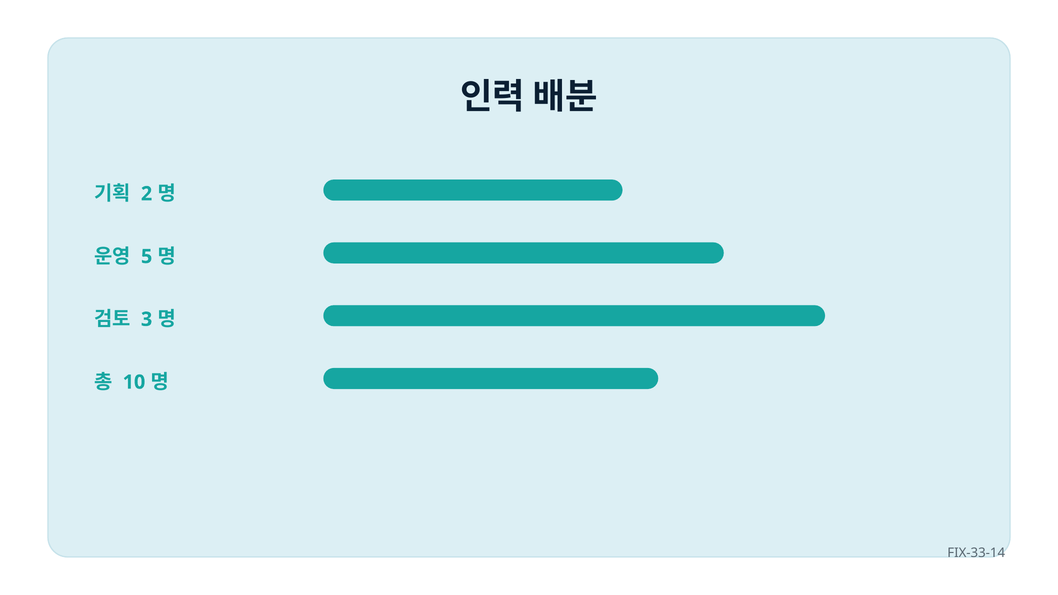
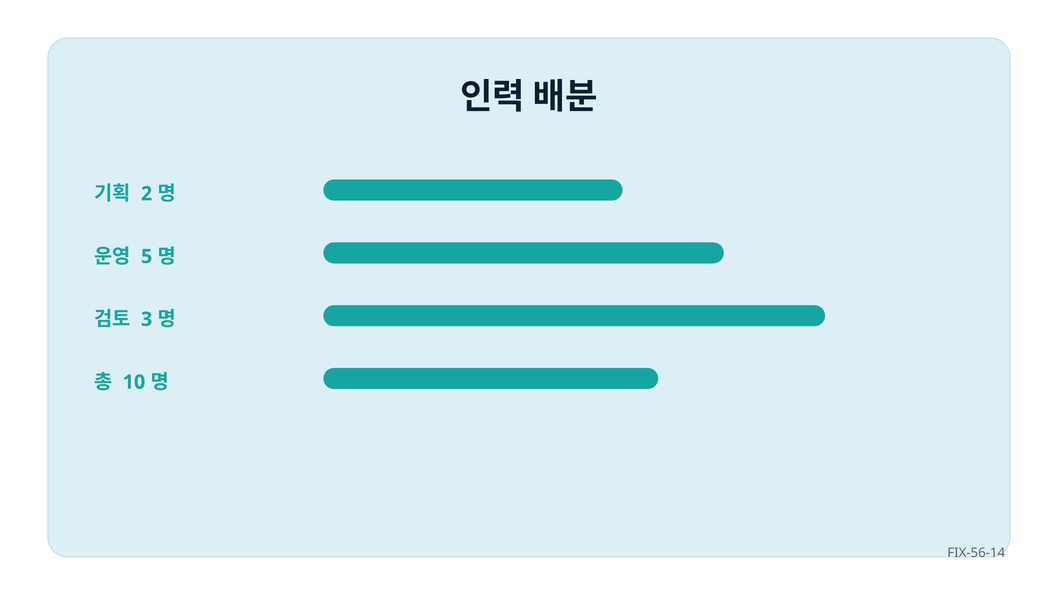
FIX-33-14: FIX-33-14 -> FIX-56-14 (976, 553)
